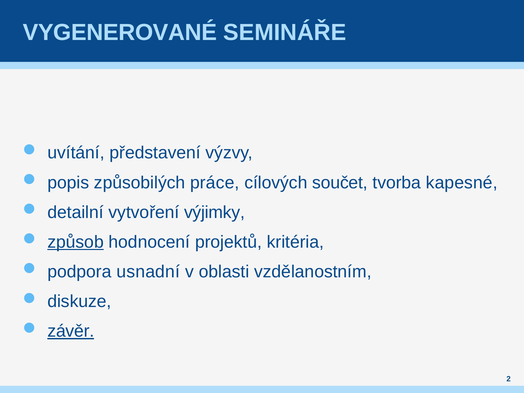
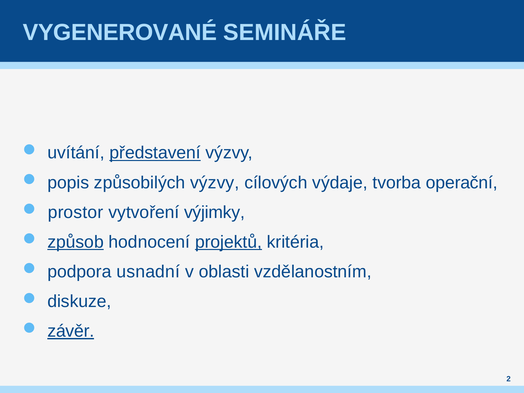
představení underline: none -> present (155, 153)
způsobilých práce: práce -> výzvy (215, 183)
součet: součet -> výdaje (340, 183)
kapesné: kapesné -> operační (462, 183)
detailní: detailní -> prostor (75, 212)
projektů underline: none -> present (228, 242)
